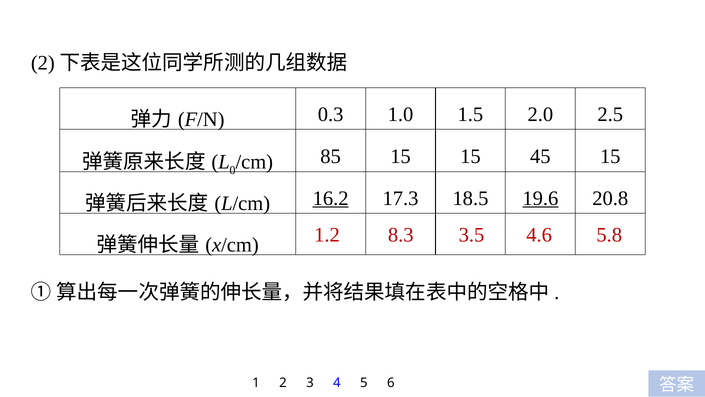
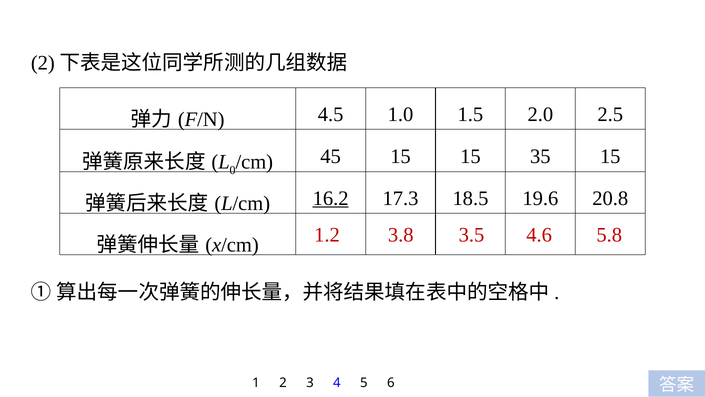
0.3: 0.3 -> 4.5 (331, 114)
85: 85 -> 45 (331, 156)
45: 45 -> 35 (540, 156)
19.6 underline: present -> none (540, 198)
8.3: 8.3 -> 3.8 (401, 235)
